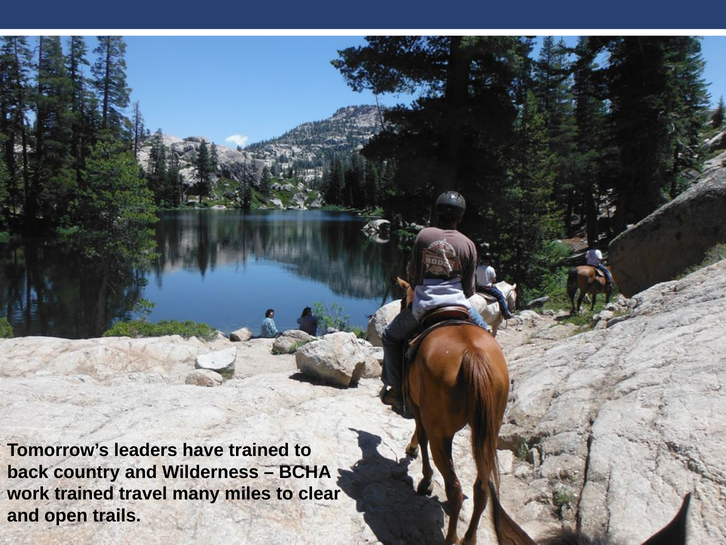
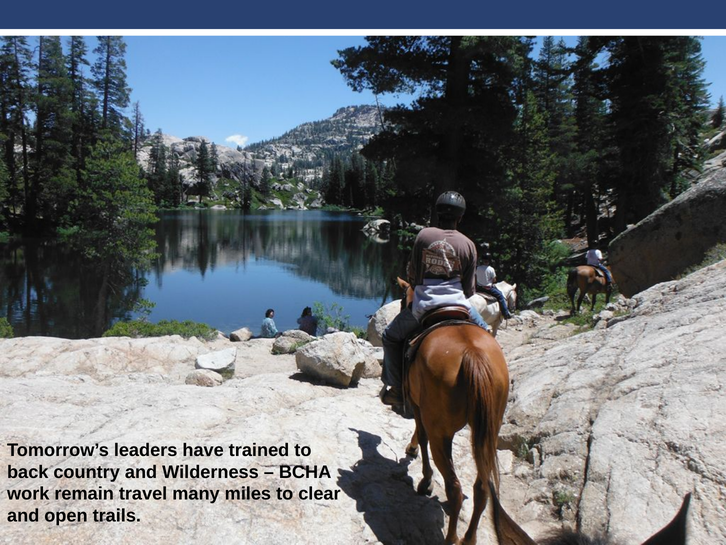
work trained: trained -> remain (84, 493)
